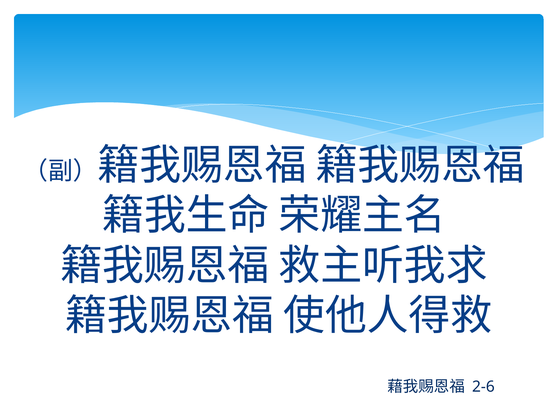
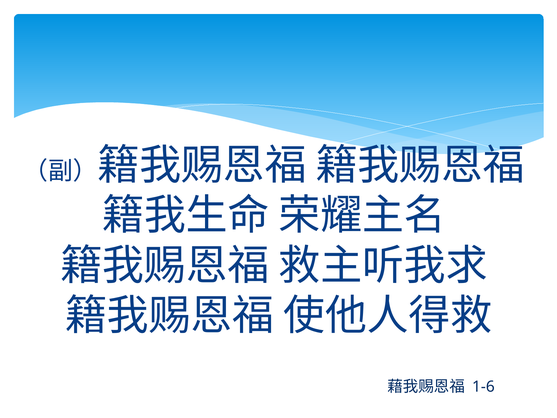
2-6: 2-6 -> 1-6 (483, 387)
